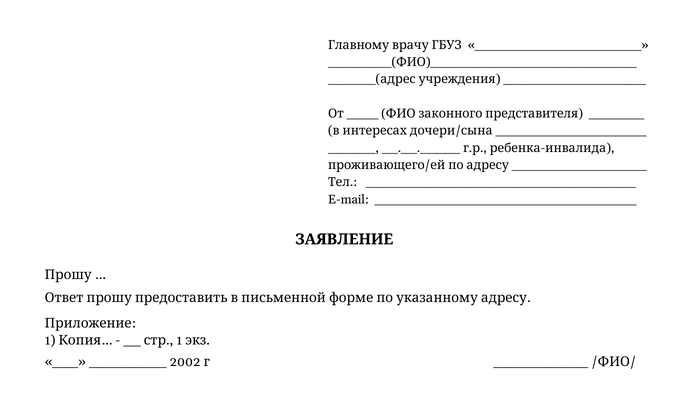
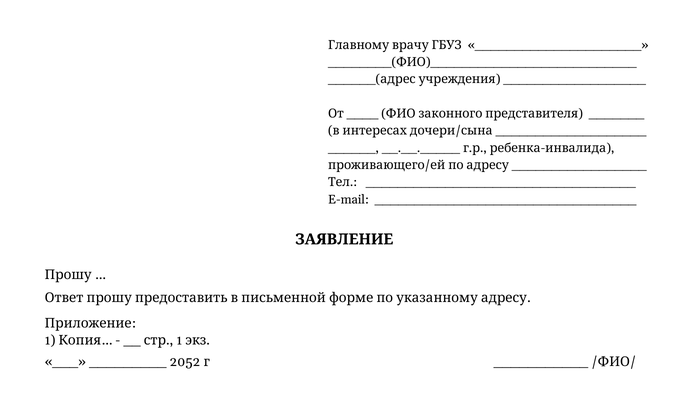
2002: 2002 -> 2052 (185, 361)
